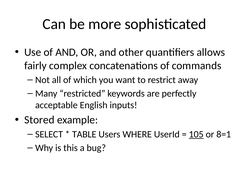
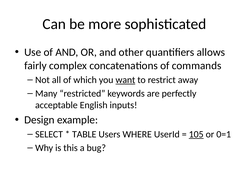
want underline: none -> present (125, 80)
Stored: Stored -> Design (39, 120)
8=1: 8=1 -> 0=1 (224, 134)
